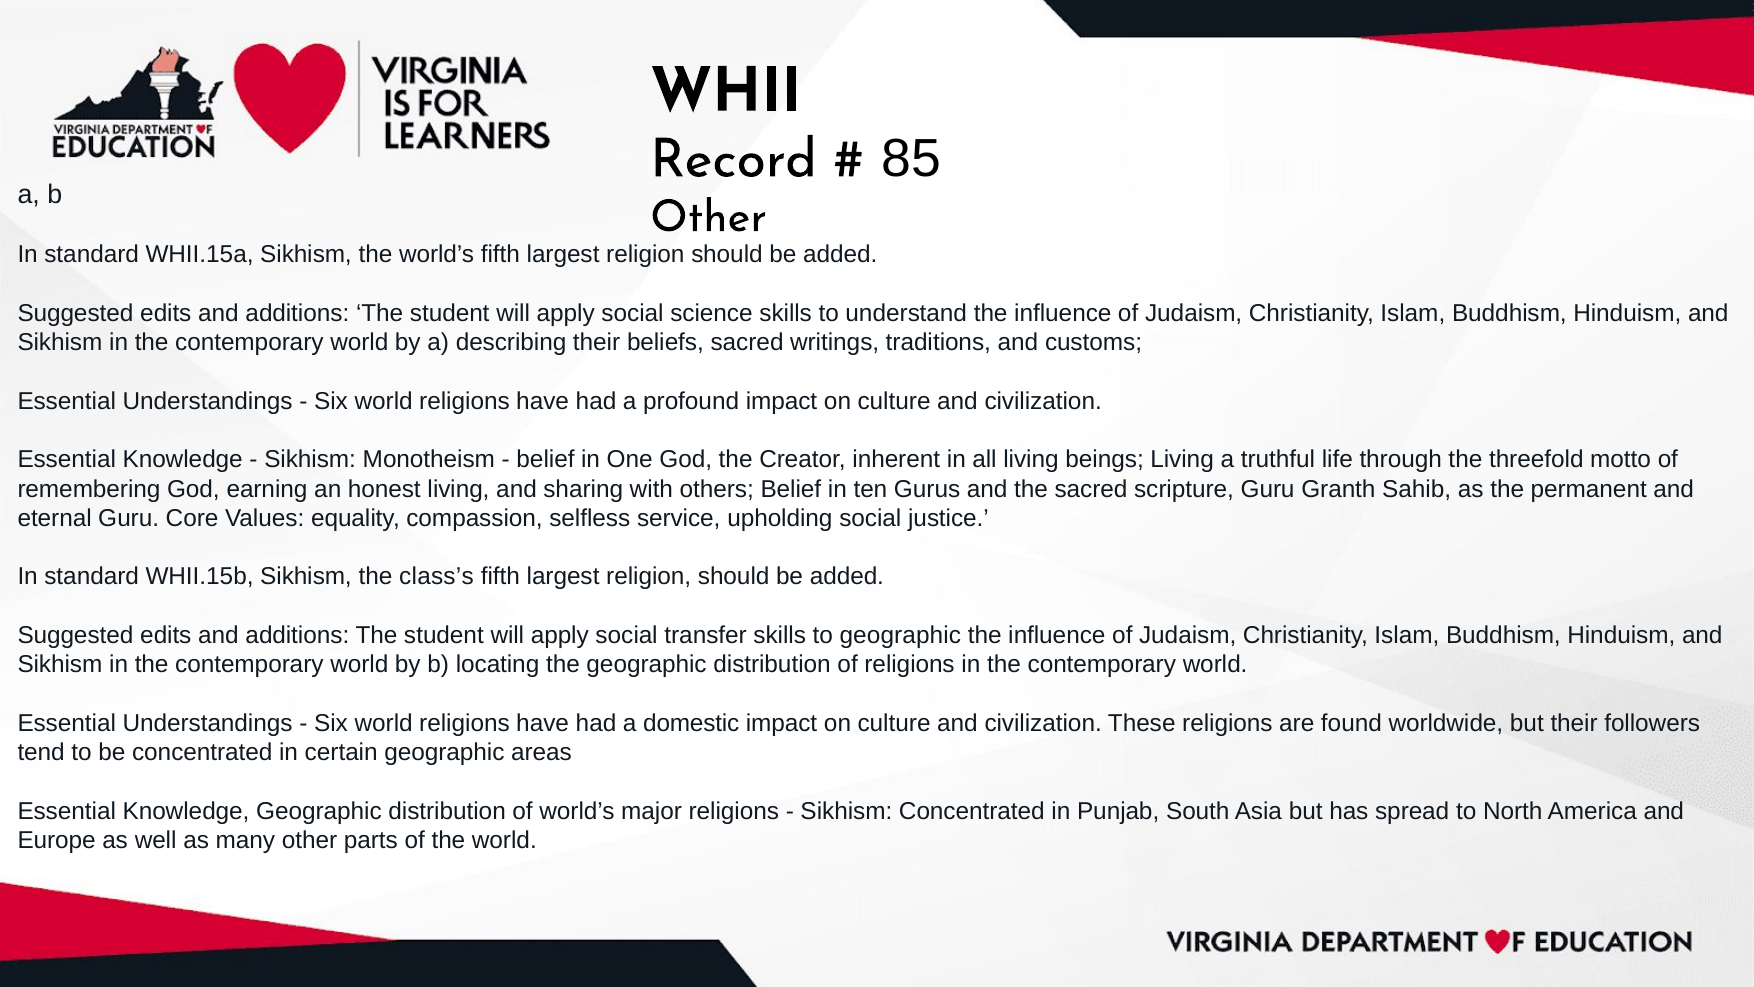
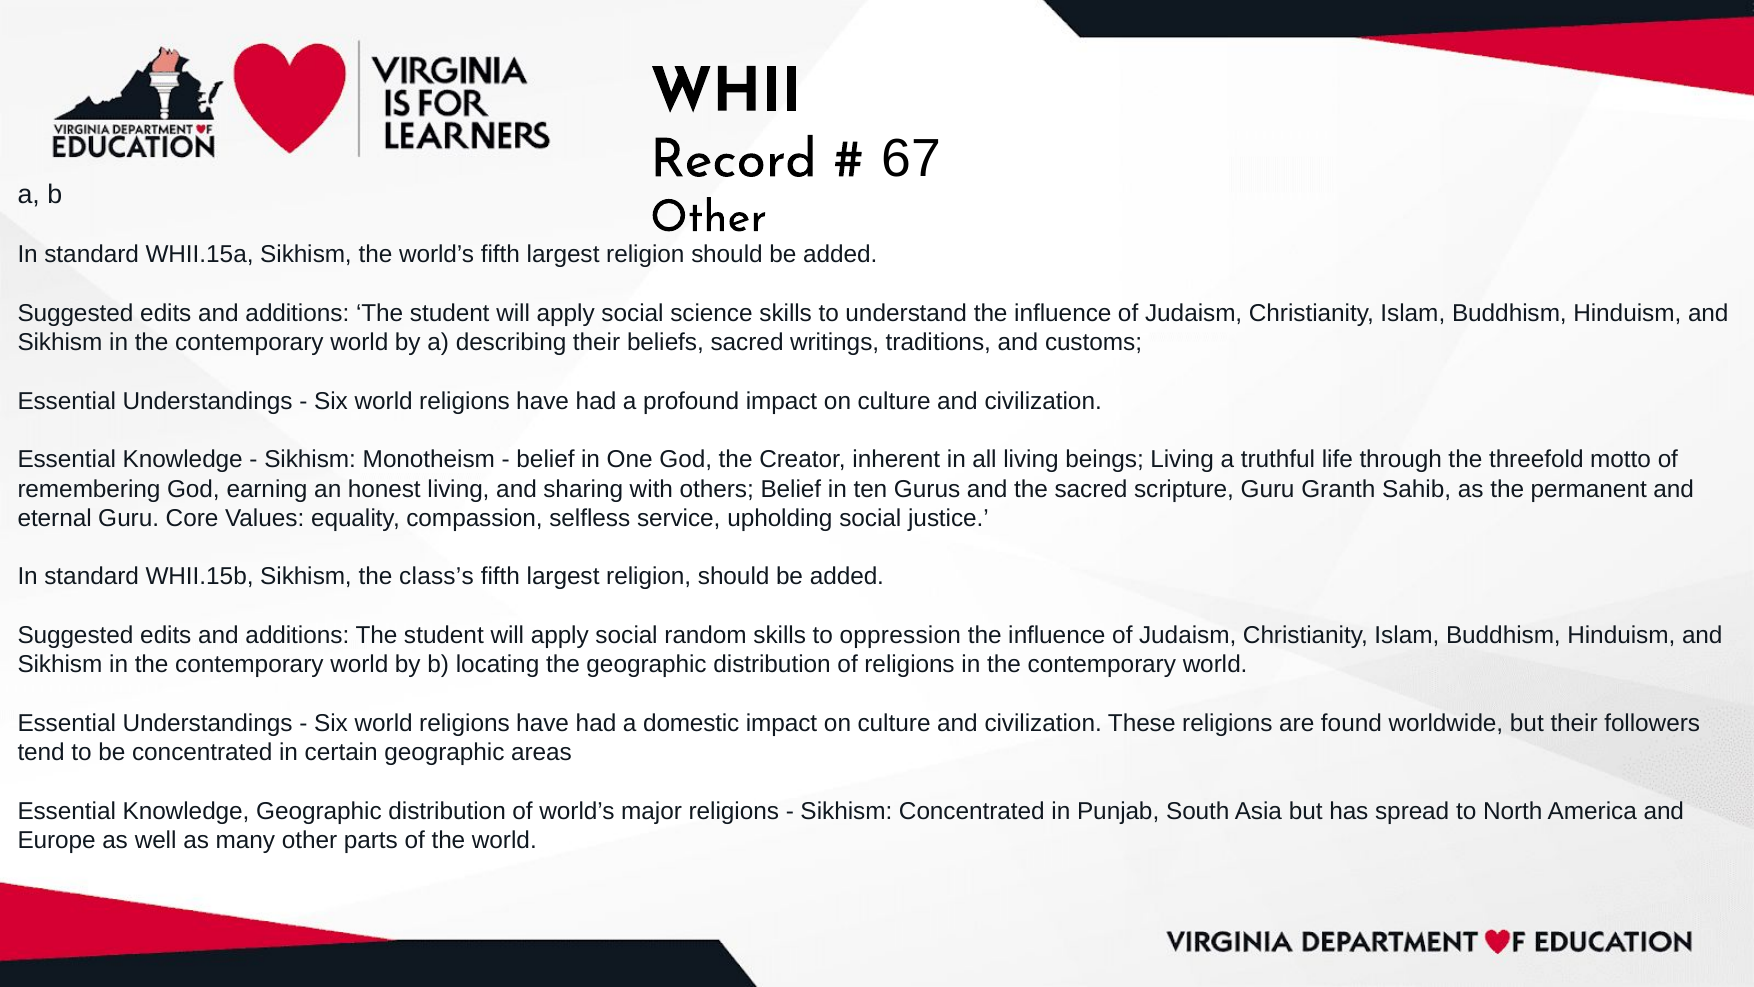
85: 85 -> 67 (911, 159)
transfer: transfer -> random (706, 635)
to geographic: geographic -> oppression (900, 635)
